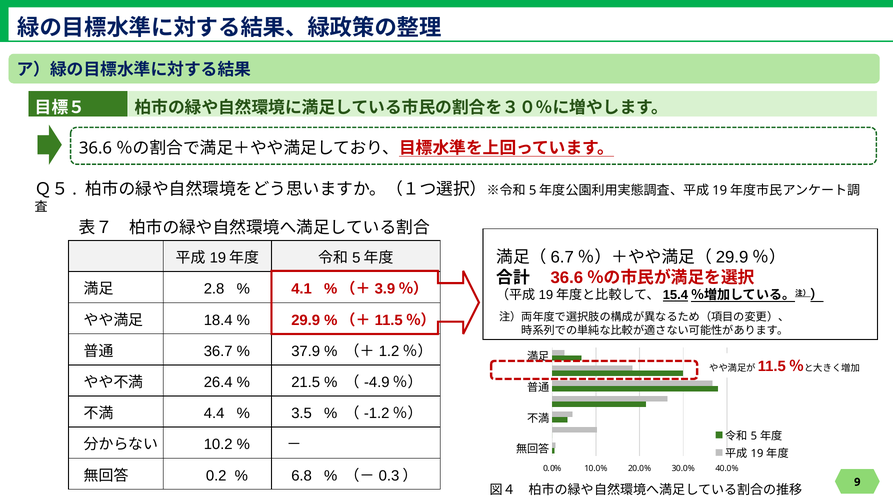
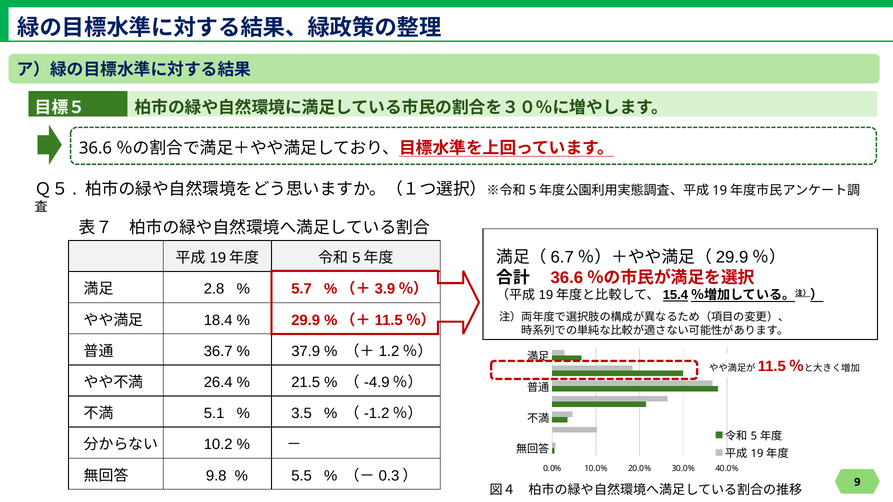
4.1: 4.1 -> 5.7 (302, 289)
4.4: 4.4 -> 5.1 (214, 414)
0.2: 0.2 -> 9.8 (216, 476)
6.8: 6.8 -> 5.5 (302, 476)
